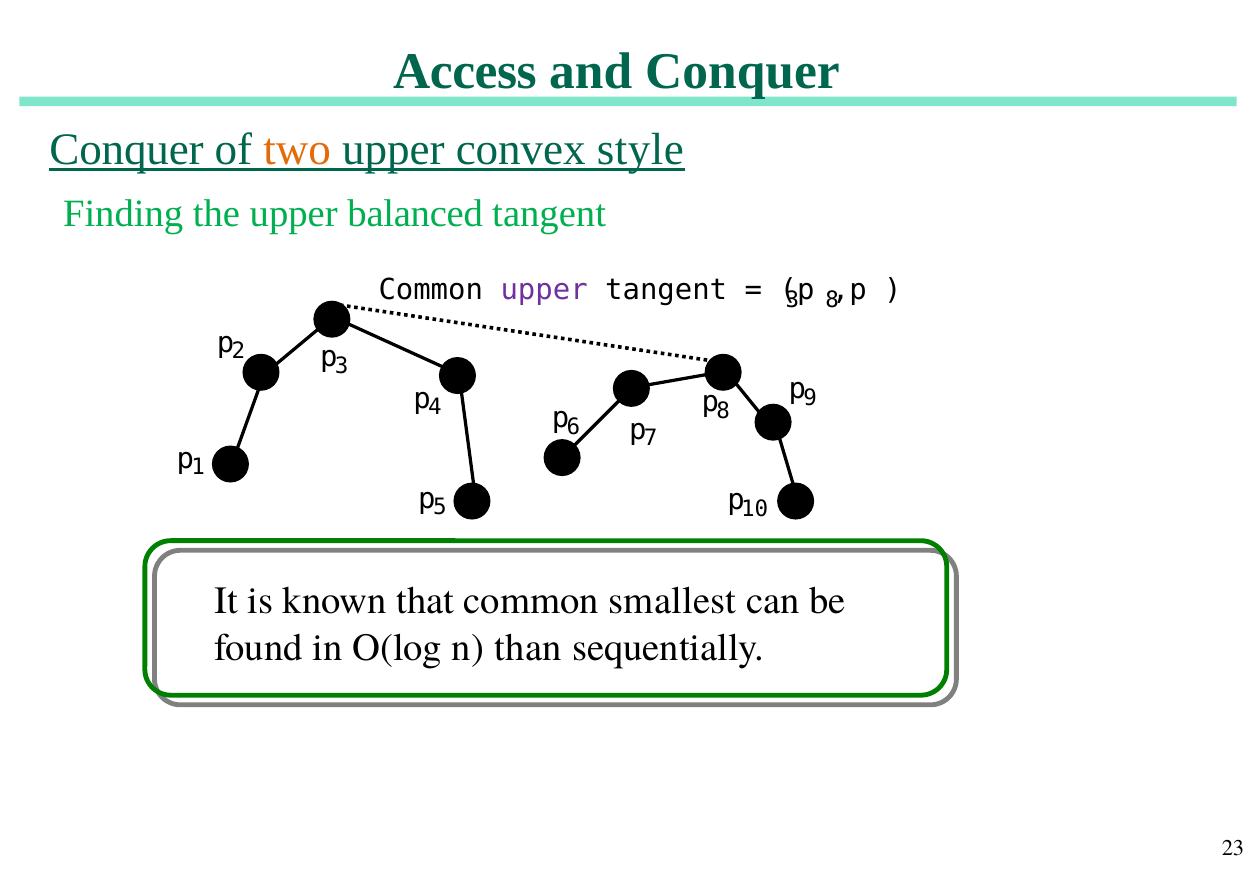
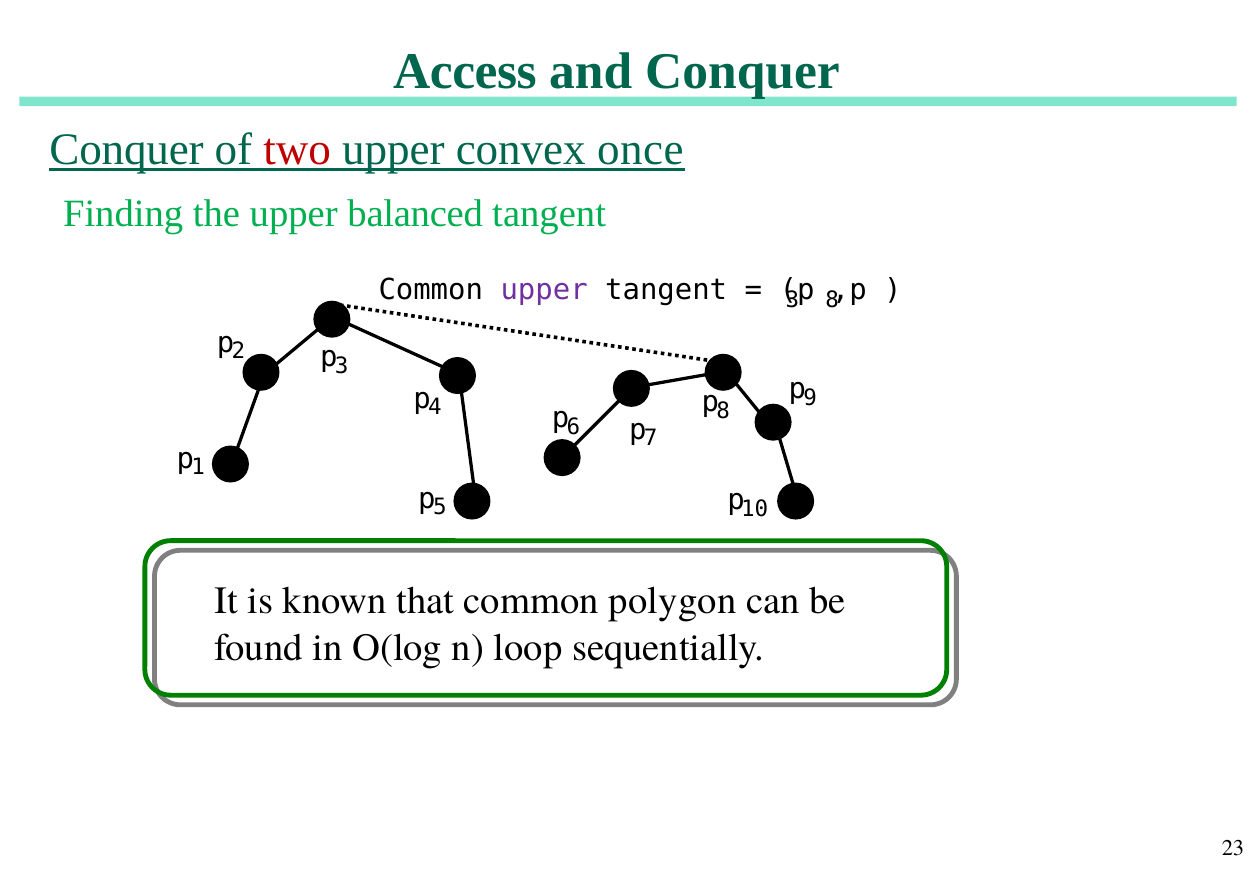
two colour: orange -> red (297, 150)
style: style -> once (640, 150)
smallest: smallest -> polygon (673, 602)
than: than -> loop (528, 648)
